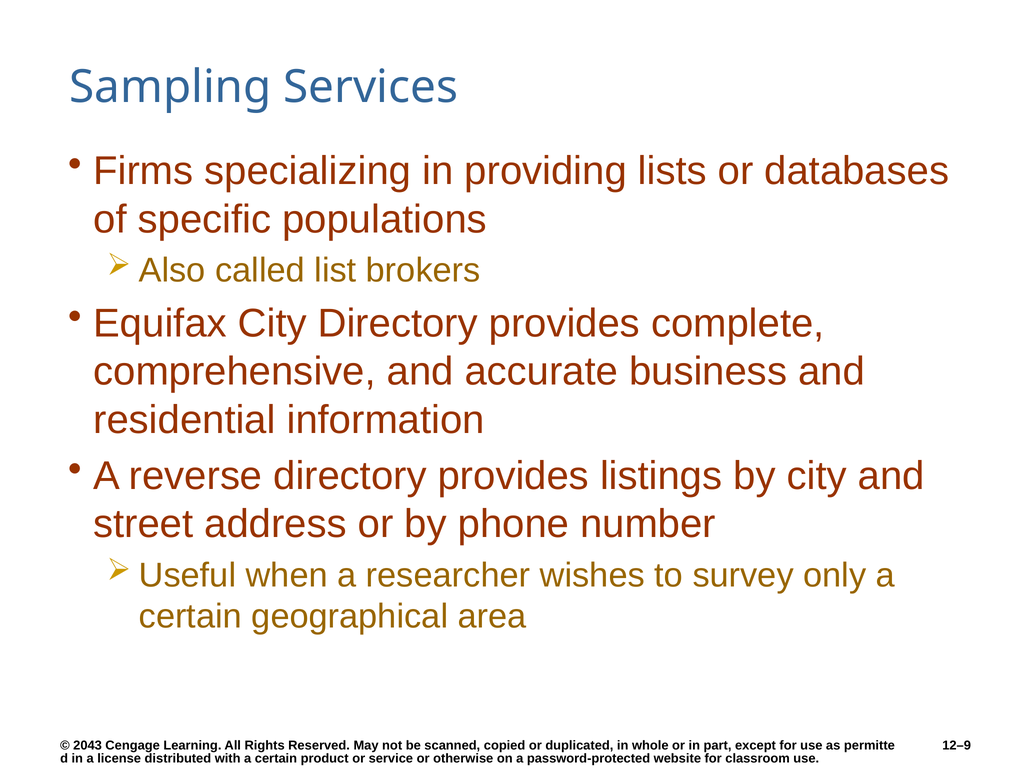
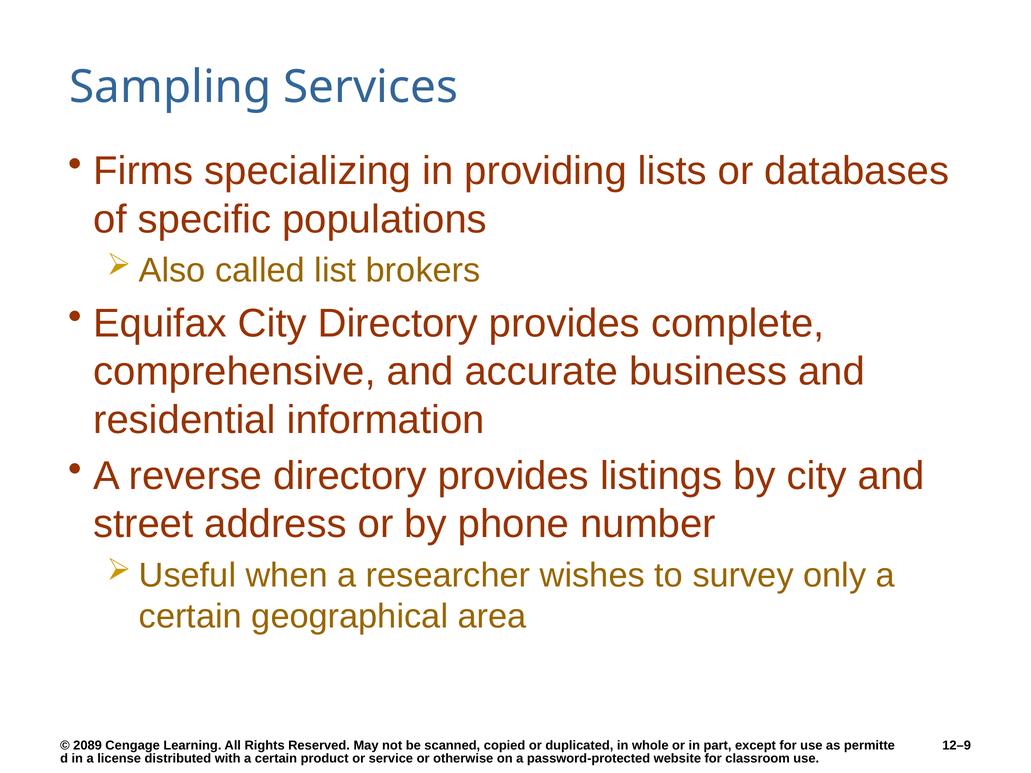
2043: 2043 -> 2089 (88, 746)
